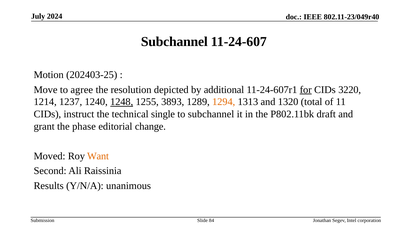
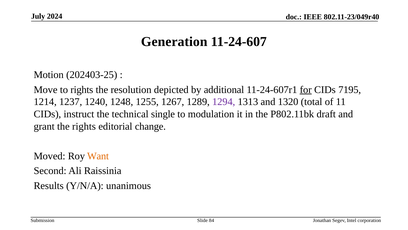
Subchannel: Subchannel -> Generation (174, 42)
to agree: agree -> rights (82, 89)
3220: 3220 -> 7195 (350, 89)
1248 underline: present -> none (122, 102)
3893: 3893 -> 1267 (173, 102)
1294 colour: orange -> purple (224, 102)
to subchannel: subchannel -> modulation (211, 114)
the phase: phase -> rights (84, 126)
